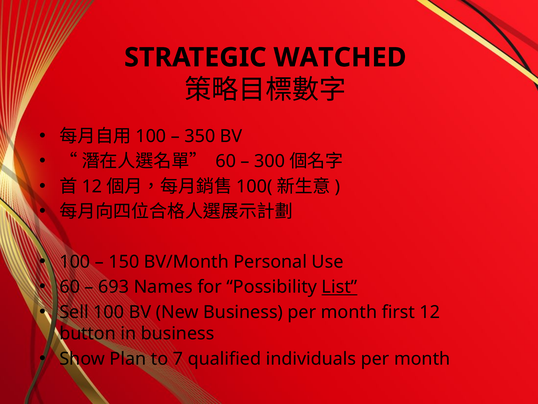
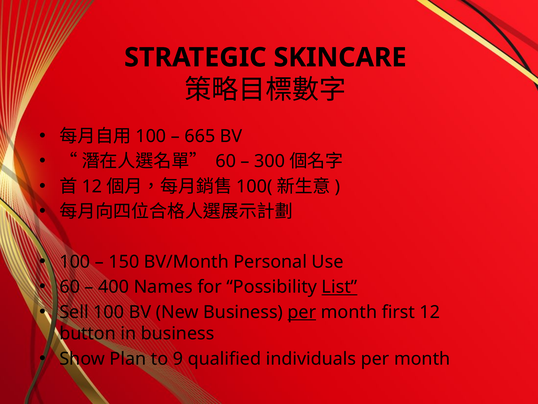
WATCHED: WATCHED -> SKINCARE (340, 57)
350: 350 -> 665 (200, 136)
693: 693 -> 400 (114, 287)
per underline: none -> present (302, 312)
7: 7 -> 9 (178, 358)
